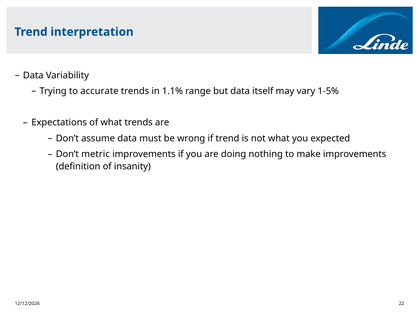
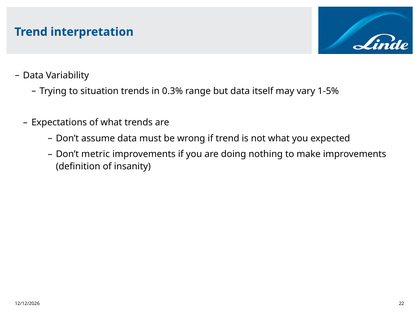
accurate: accurate -> situation (100, 91)
1.1%: 1.1% -> 0.3% (172, 91)
